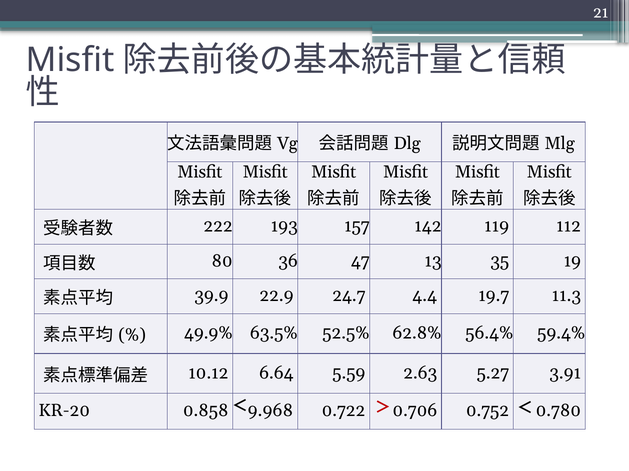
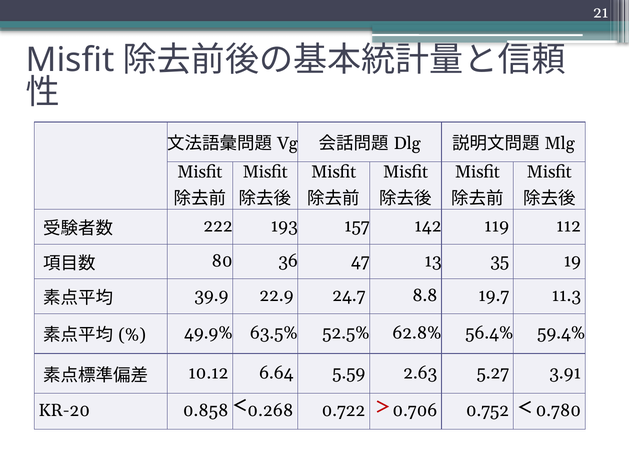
4.4: 4.4 -> 8.8 (425, 296)
9.968: 9.968 -> 0.268 (270, 411)
